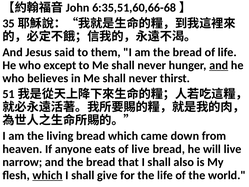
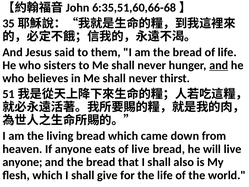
except: except -> sisters (60, 65)
narrow: narrow -> anyone (22, 162)
which underline: present -> none (47, 175)
